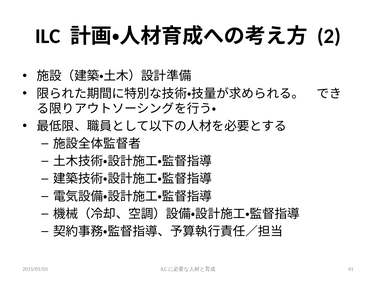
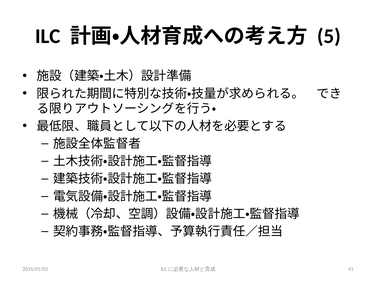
2: 2 -> 5 (329, 36)
